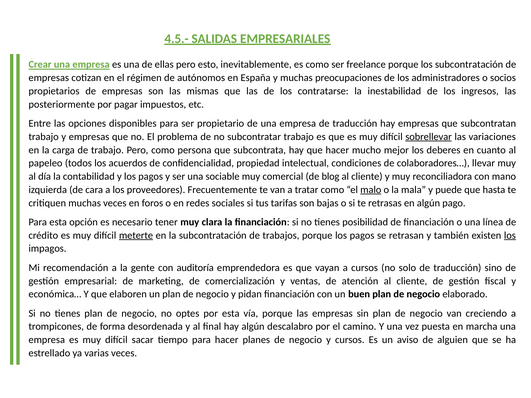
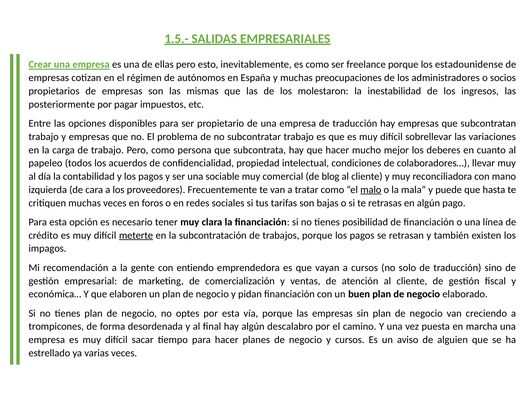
4.5.-: 4.5.- -> 1.5.- (176, 39)
los subcontratación: subcontratación -> estadounidense (469, 65)
contratarse: contratarse -> molestaron (323, 91)
sobrellevar underline: present -> none (429, 137)
los underline: present -> none (510, 235)
auditoría: auditoría -> entiendo (195, 268)
